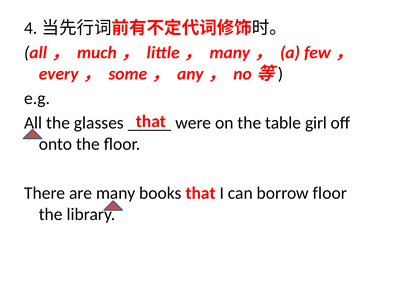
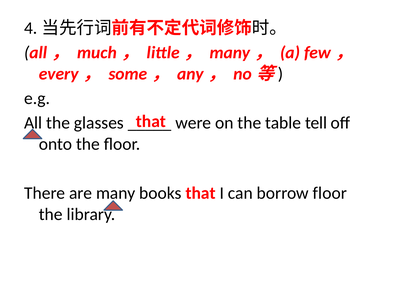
girl: girl -> tell (316, 123)
